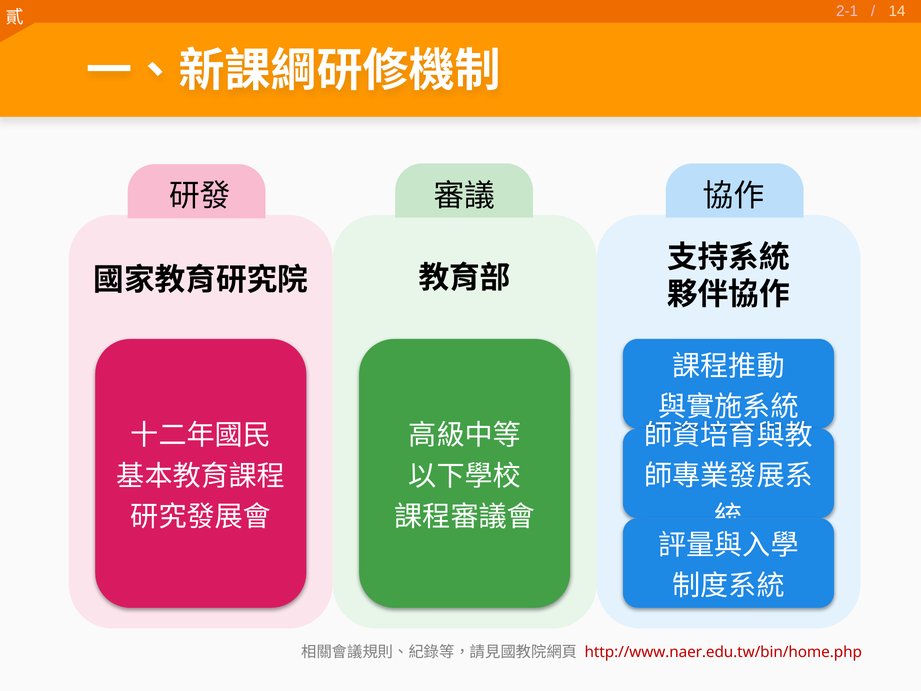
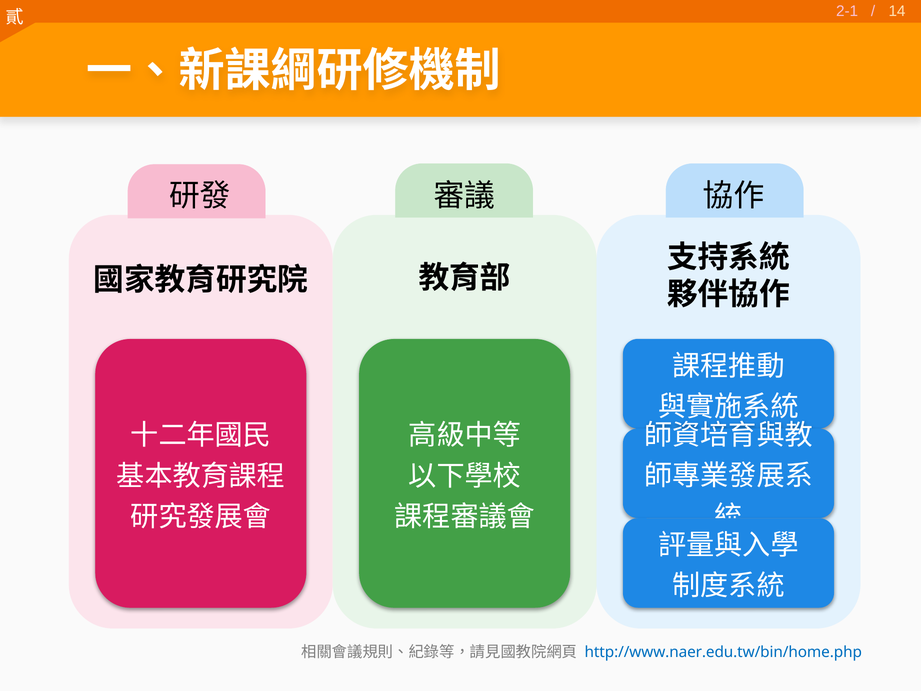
http://www.naer.edu.tw/bin/home.php colour: red -> blue (723, 652)
